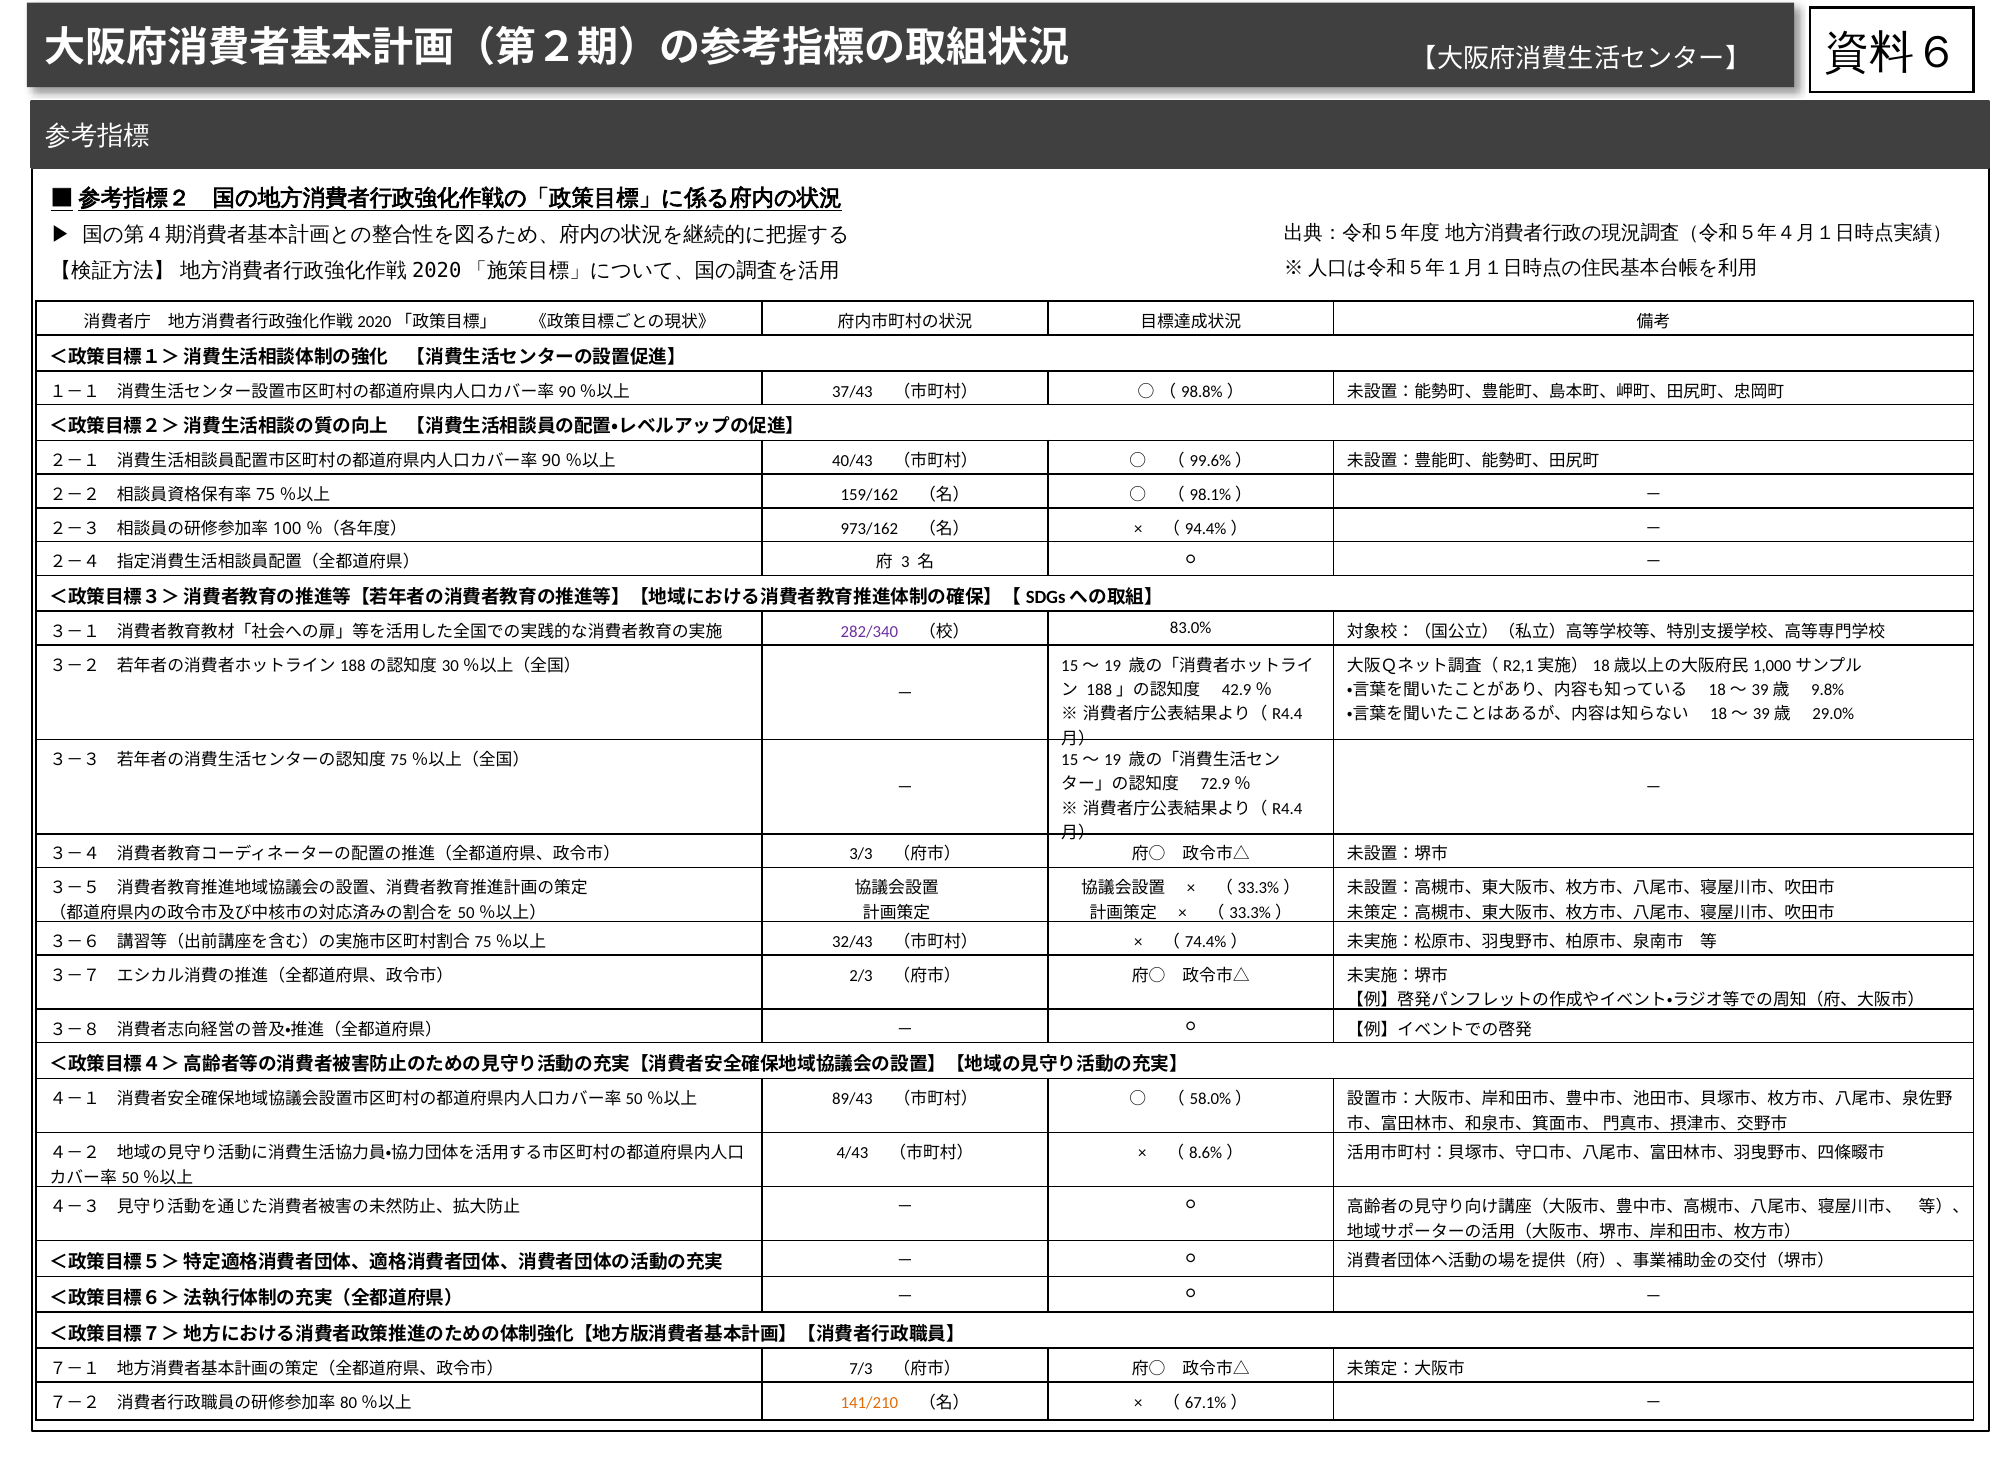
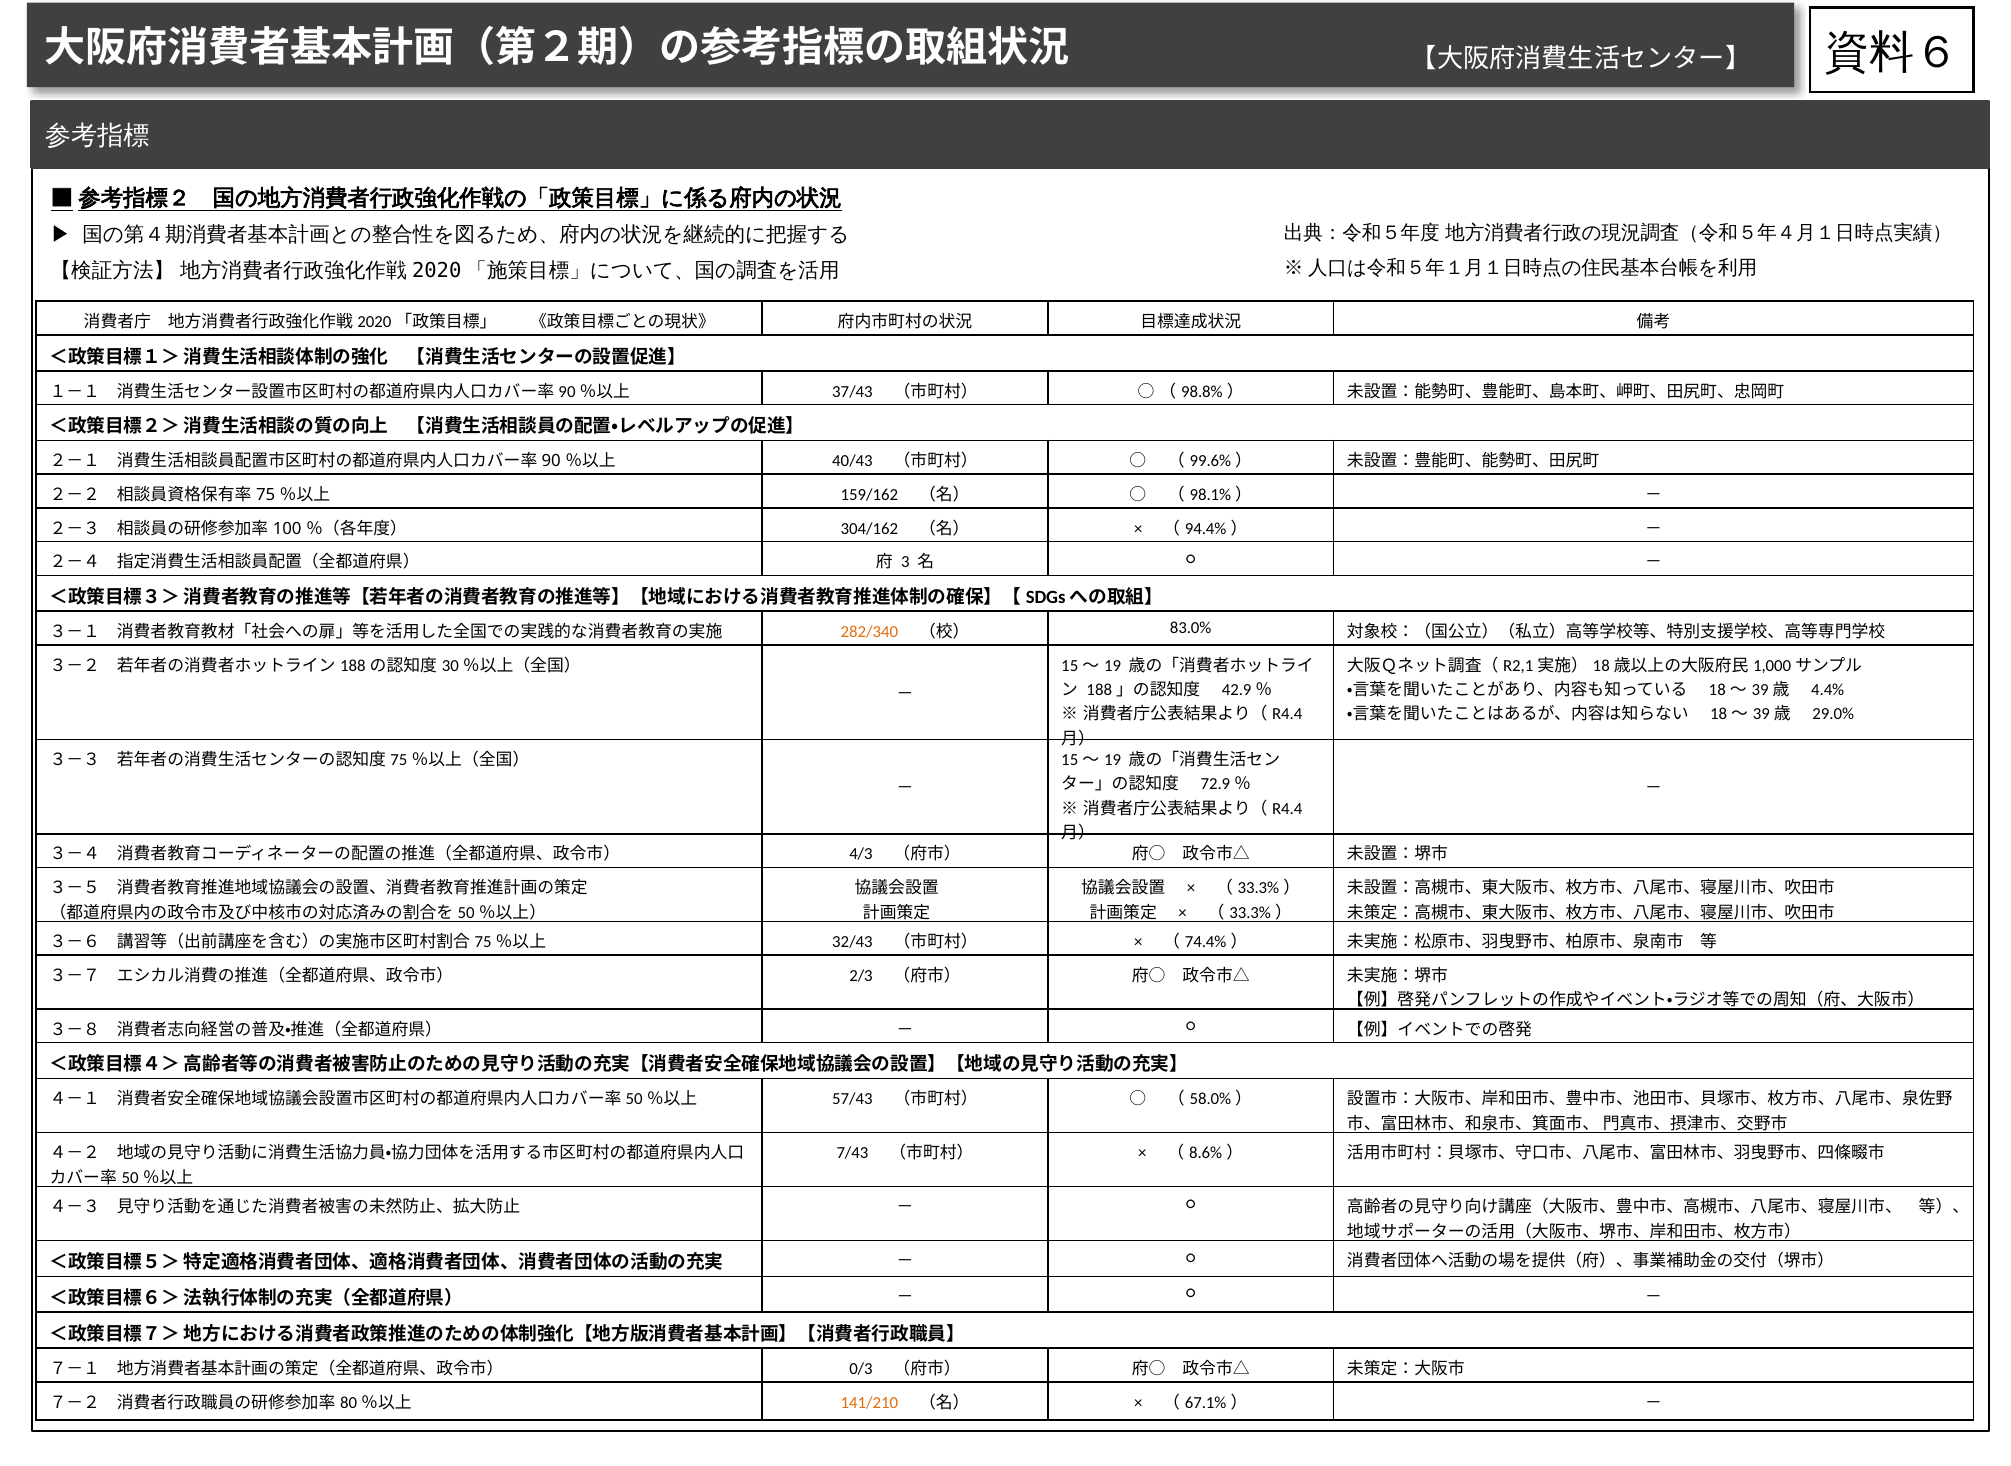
973/162: 973/162 -> 304/162 (869, 529)
282/340 colour: purple -> orange (869, 632)
9.8%: 9.8% -> 4.4% (1828, 690)
3/3: 3/3 -> 4/3 (861, 854)
89/43: 89/43 -> 57/43 (852, 1099)
4/43: 4/43 -> 7/43 (852, 1153)
7/3: 7/3 -> 0/3 (861, 1369)
